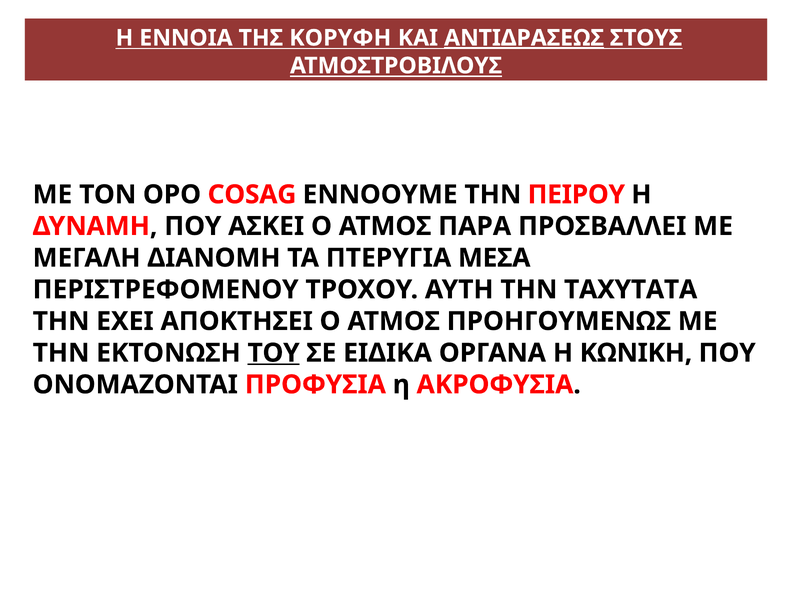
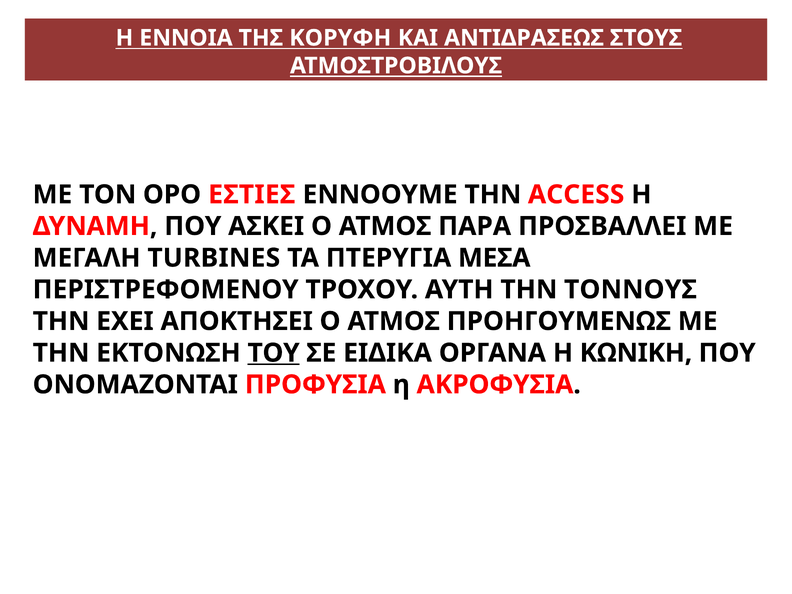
ΑΝΤΙΔΡΑΣΕΩΣ underline: present -> none (524, 38)
COSAG: COSAG -> ΕΣΤΙΕΣ (252, 195)
ΠΕΙΡΟΥ: ΠΕΙΡΟΥ -> ACCESS (576, 195)
ΔΙΑΝΟΜΗ: ΔΙΑΝΟΜΗ -> TURBINES (214, 258)
ΤΑΧΥΤΑΤΑ: ΤΑΧΥΤΑΤΑ -> ΤΟΝΝΟΥΣ (630, 290)
